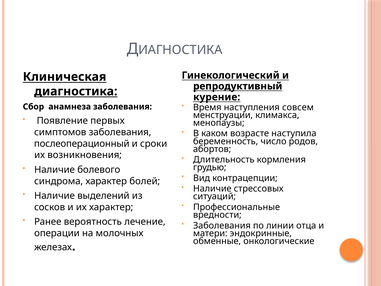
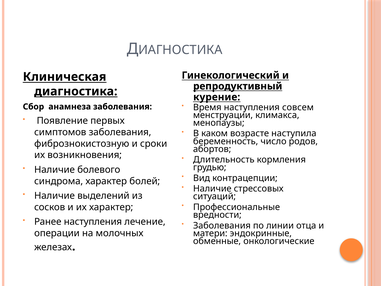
послеоперационный: послеоперационный -> фибрознокистозную (82, 143)
Ранее вероятность: вероятность -> наступления (93, 222)
